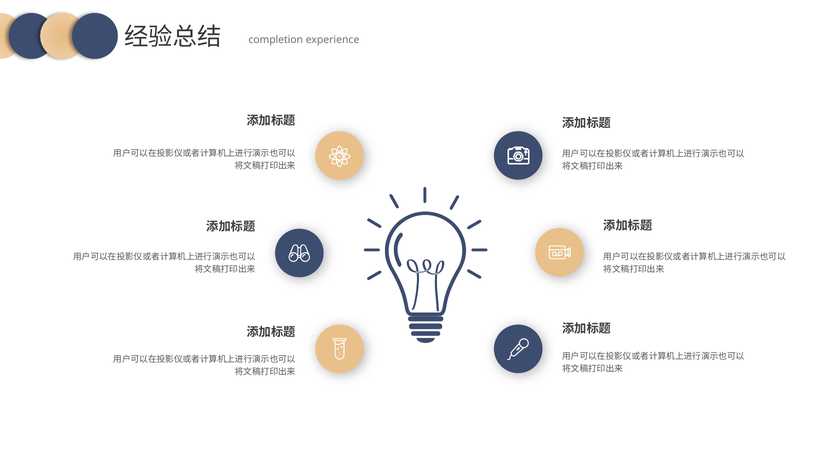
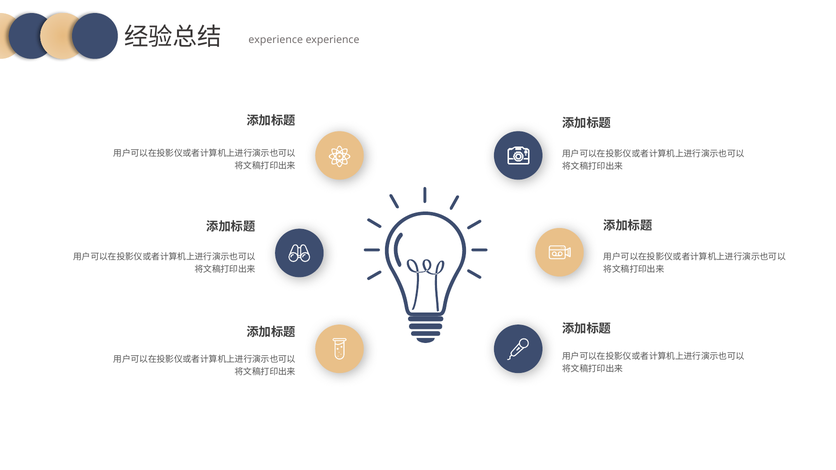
completion: completion -> experience (276, 40)
